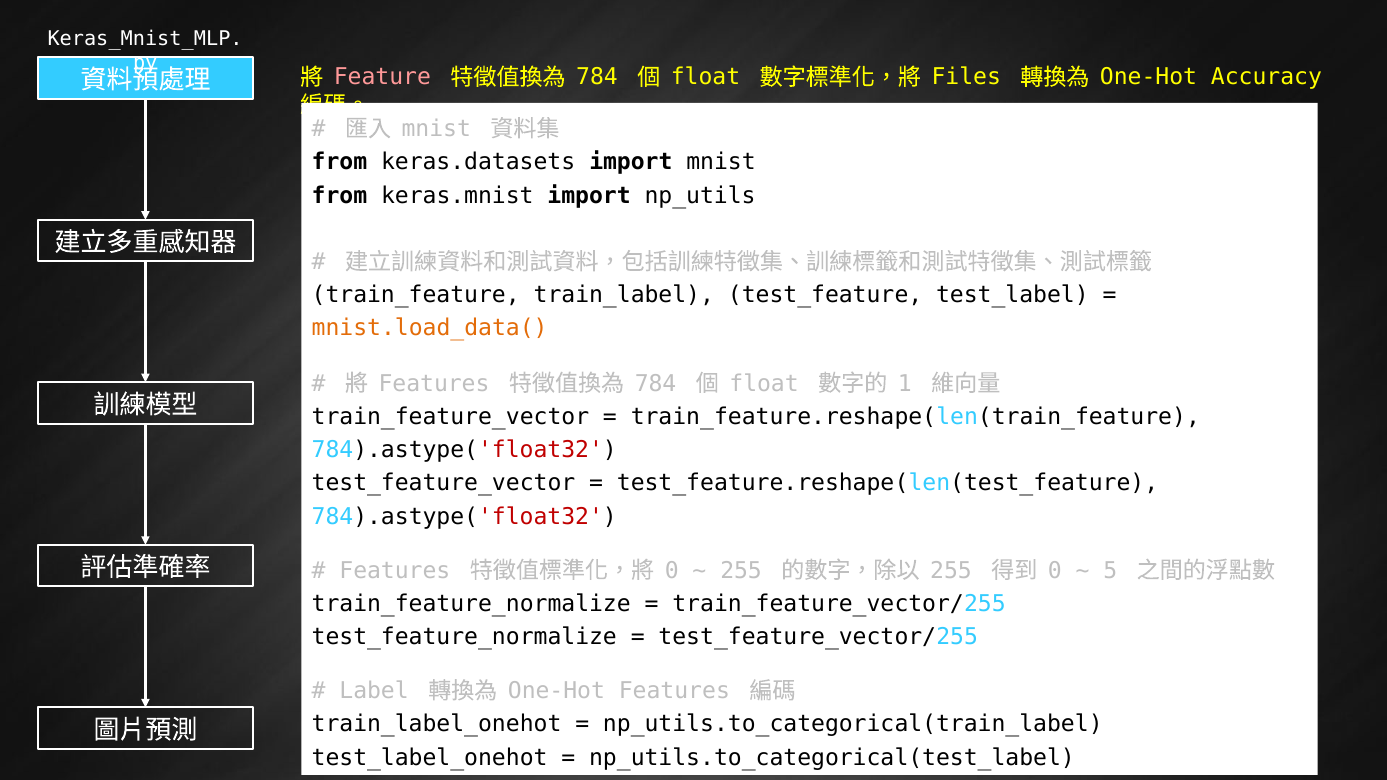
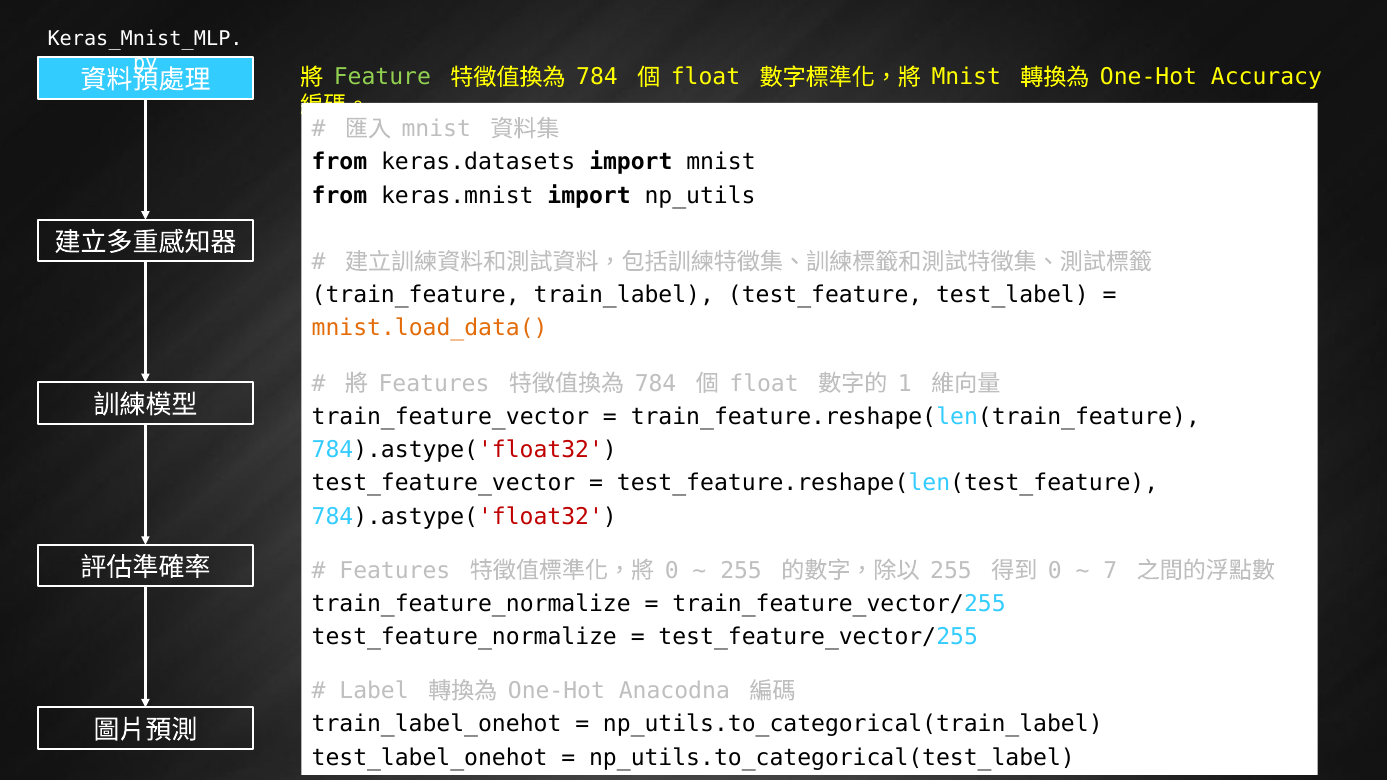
Feature colour: pink -> light green (382, 77)
Files: Files -> Mnist (966, 77)
5: 5 -> 7 (1110, 571)
One-Hot Features: Features -> Anacodna (674, 691)
